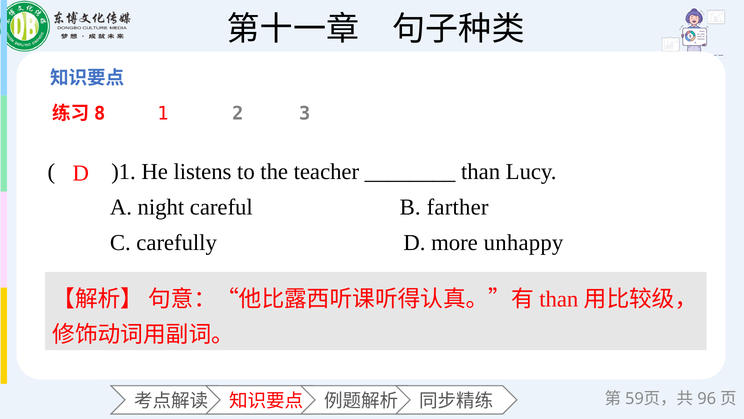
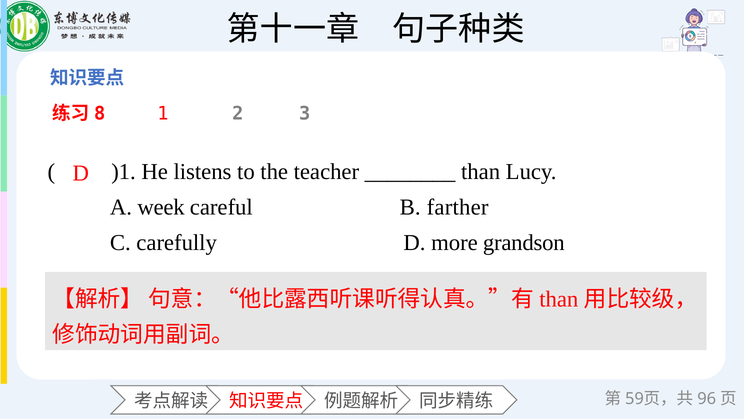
night: night -> week (161, 207)
unhappy: unhappy -> grandson (524, 242)
